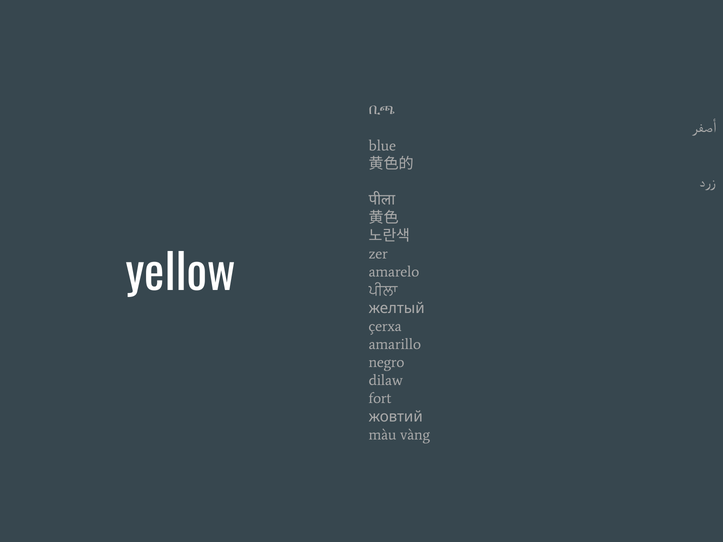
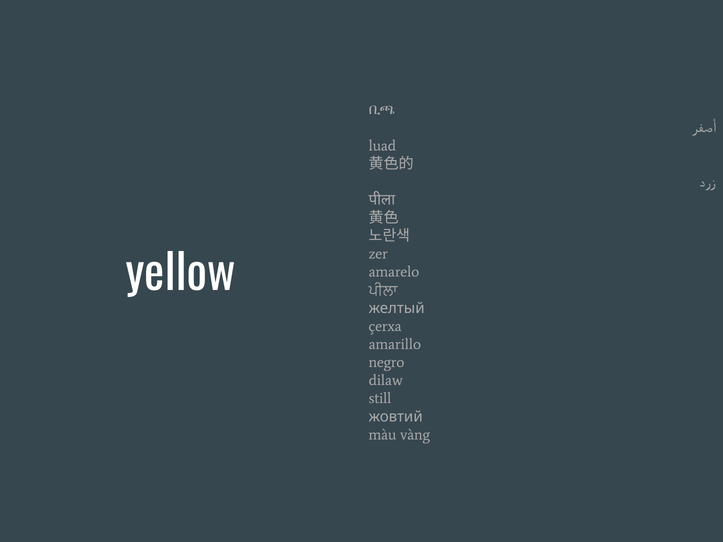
blue: blue -> luad (382, 146)
fort: fort -> still (380, 399)
